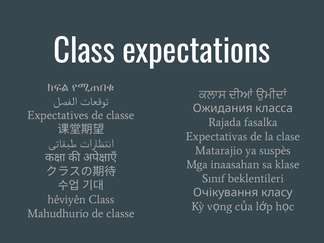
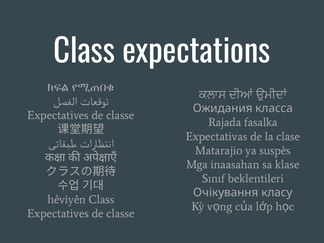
Mahudhurio: Mahudhurio -> Expectatives (58, 214)
